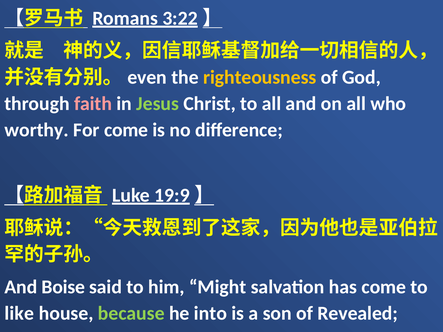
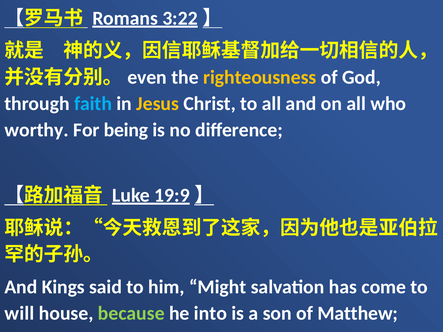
faith colour: pink -> light blue (93, 104)
Jesus colour: light green -> yellow (158, 104)
For come: come -> being (126, 130)
Boise: Boise -> Kings (63, 287)
like: like -> will (19, 314)
Revealed: Revealed -> Matthew (358, 314)
